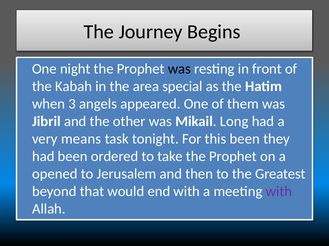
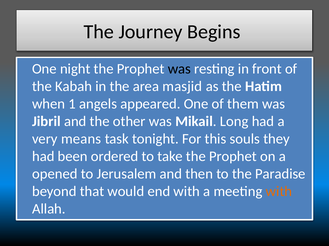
special: special -> masjid (182, 87)
3: 3 -> 1 (72, 104)
this been: been -> souls (245, 139)
Greatest: Greatest -> Paradise (280, 174)
with colour: purple -> orange (279, 192)
